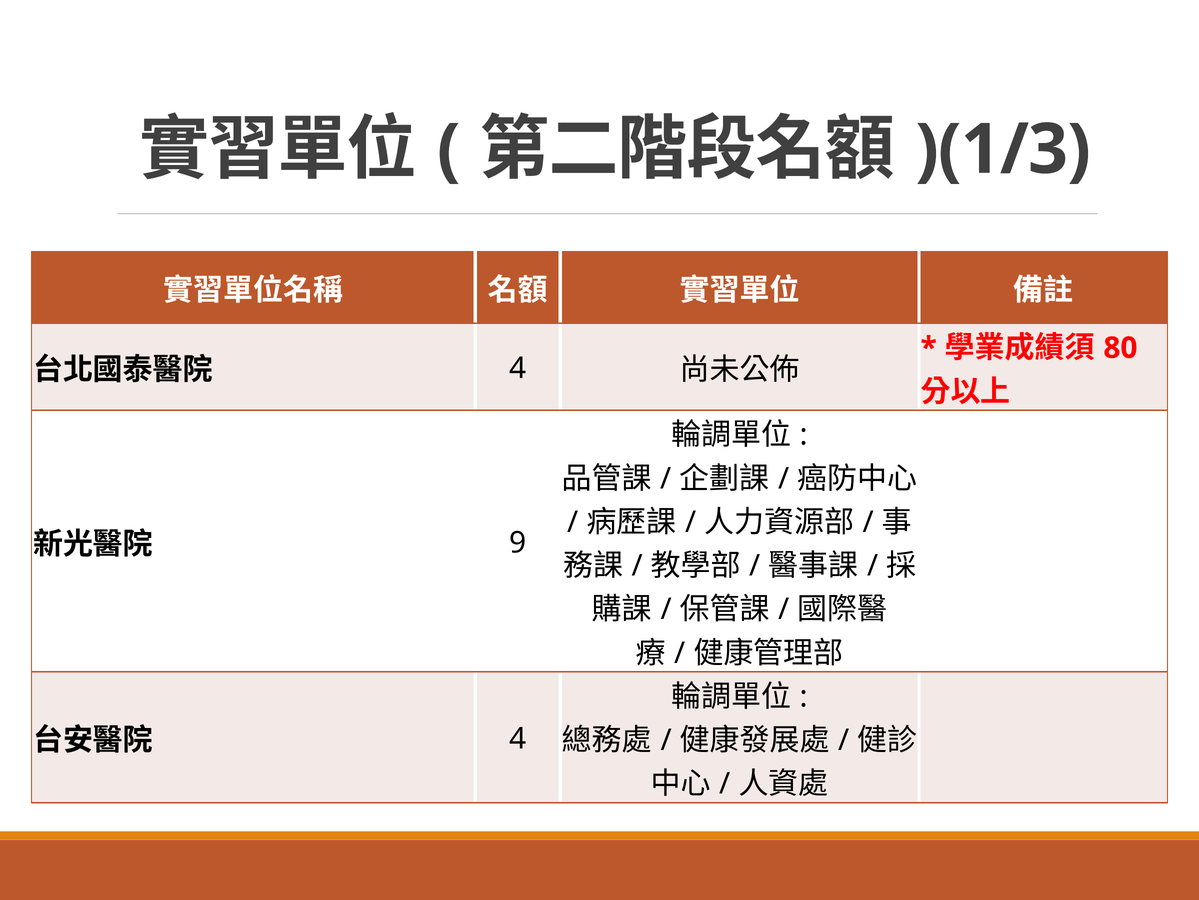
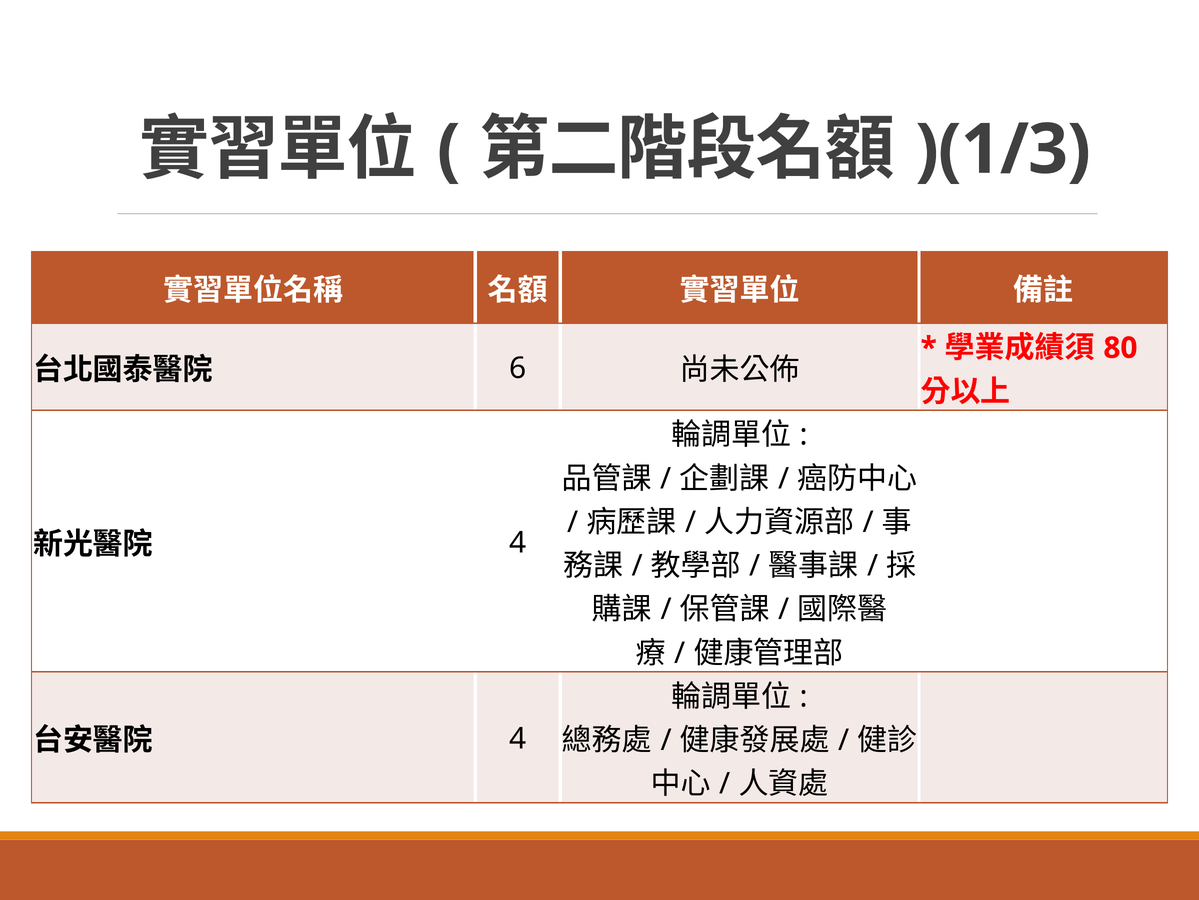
4: 4 -> 6 (518, 368)
9: 9 -> 4 (518, 542)
